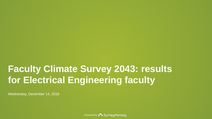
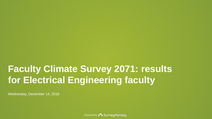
2043: 2043 -> 2071 (126, 69)
